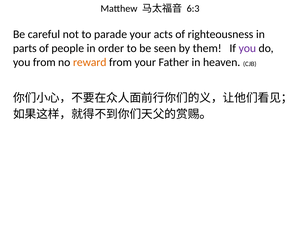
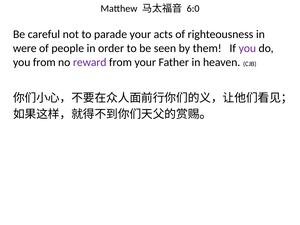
6:3: 6:3 -> 6:0 (193, 9)
parts: parts -> were (25, 48)
reward colour: orange -> purple (90, 62)
